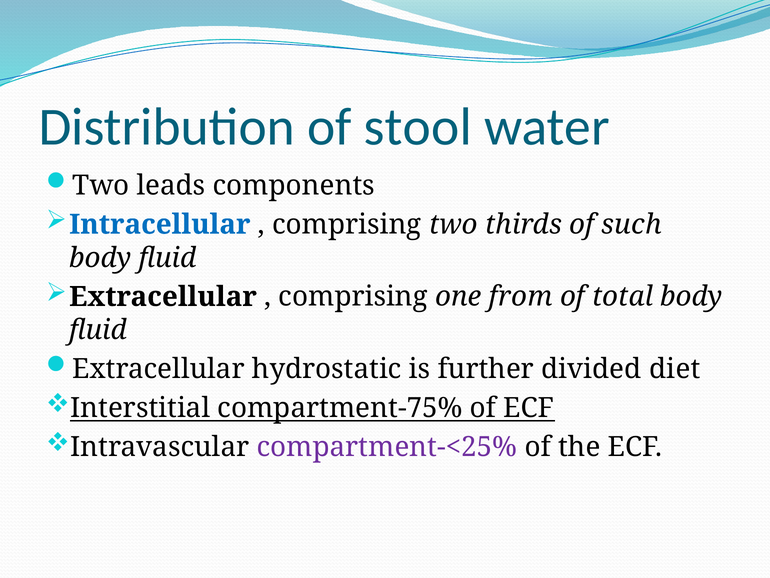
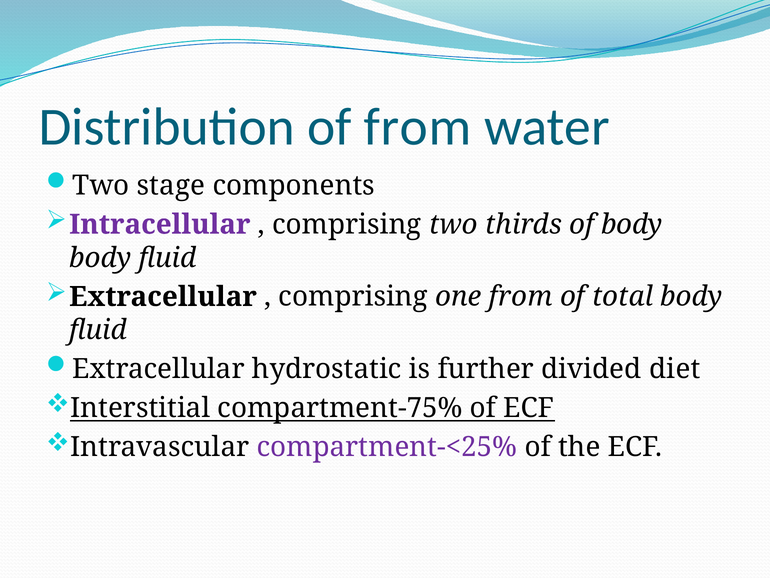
of stool: stool -> from (418, 127)
leads: leads -> stage (171, 185)
Intracellular colour: blue -> purple (160, 224)
of such: such -> body (632, 224)
